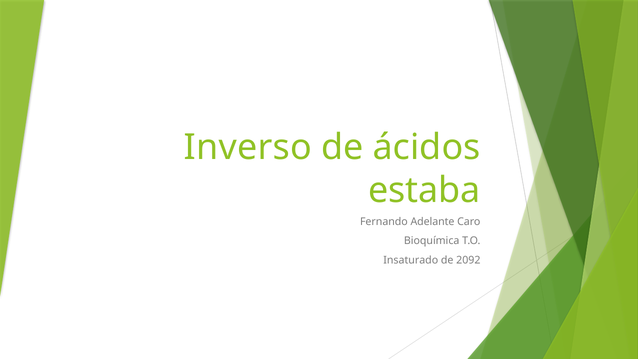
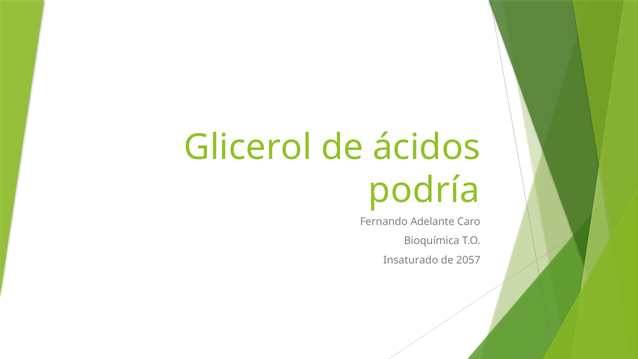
Inverso: Inverso -> Glicerol (248, 147)
estaba: estaba -> podría (424, 191)
2092: 2092 -> 2057 (468, 260)
